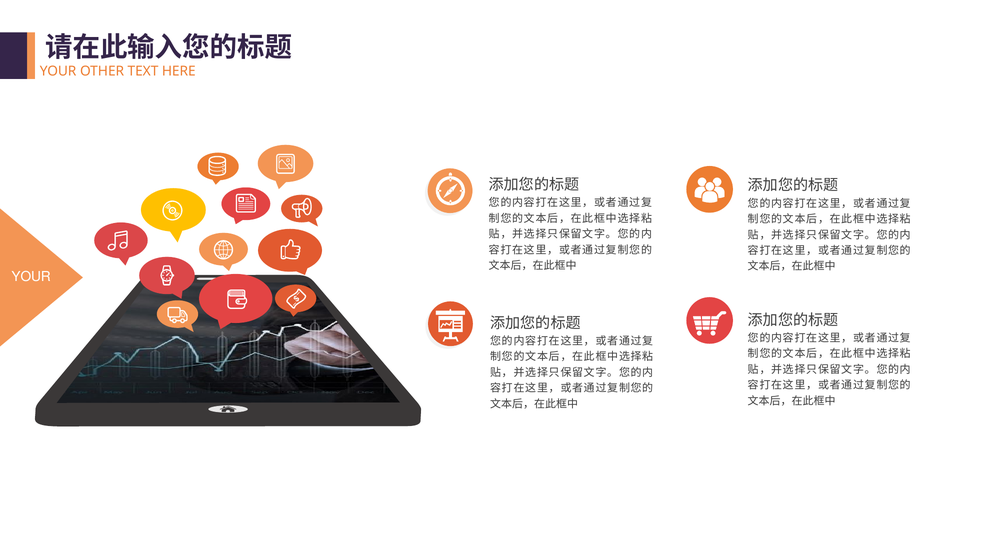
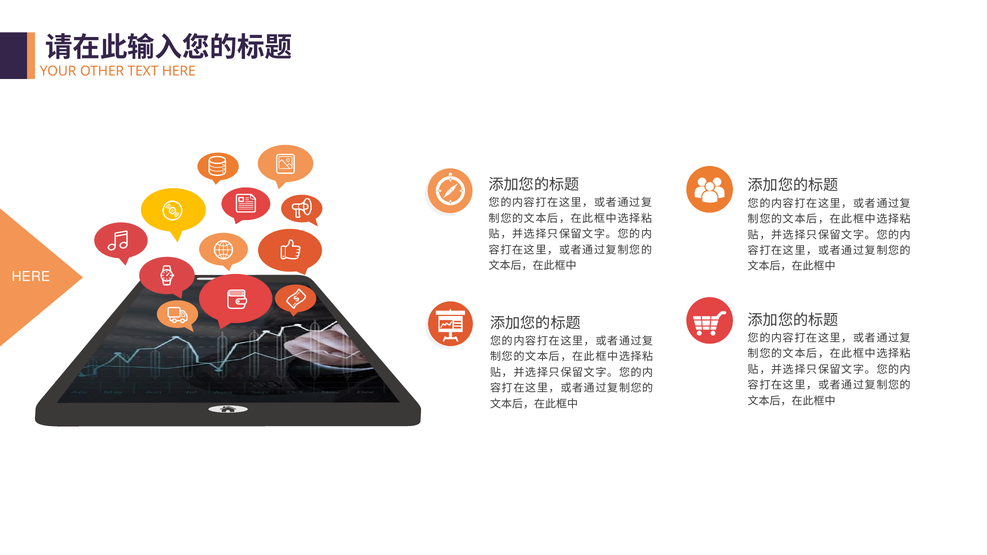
YOUR: YOUR -> HERE (31, 277)
